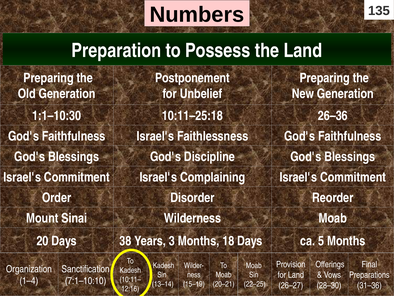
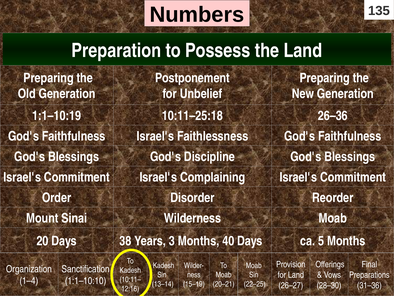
1:1–10:30: 1:1–10:30 -> 1:1–10:19 (57, 116)
18: 18 -> 40 (228, 241)
7:1–10:10: 7:1–10:10 -> 1:1–10:10 (86, 281)
